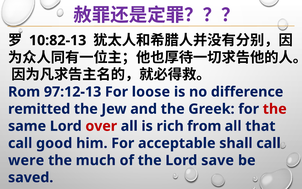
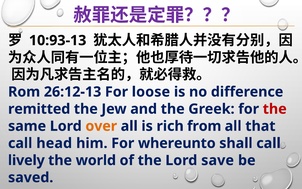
10:82-13: 10:82-13 -> 10:93-13 (58, 40)
97:12-13: 97:12-13 -> 26:12-13 (73, 92)
over colour: red -> orange (101, 126)
good: good -> head (54, 143)
acceptable: acceptable -> whereunto (177, 143)
were: were -> lively (26, 160)
much: much -> world (96, 160)
